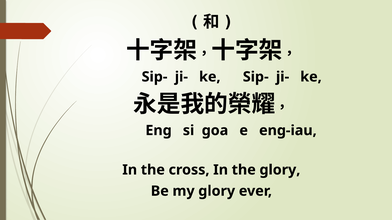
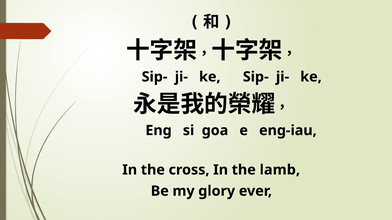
the glory: glory -> lamb (280, 170)
